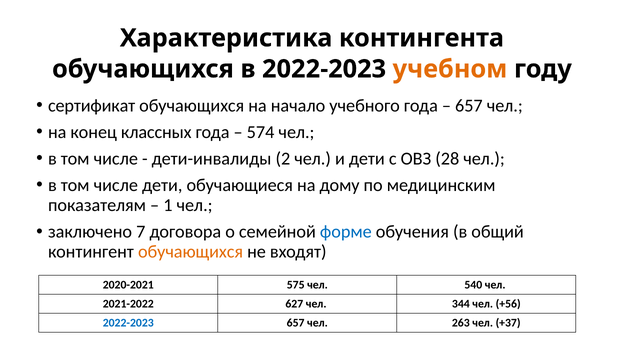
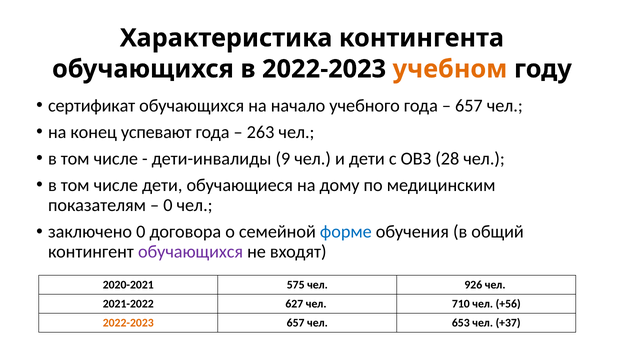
классных: классных -> успевают (156, 132)
574: 574 -> 263 (261, 132)
2: 2 -> 9 (283, 159)
1: 1 -> 0 (168, 205)
заключено 7: 7 -> 0 (141, 232)
обучающихся colour: orange -> purple (191, 252)
540: 540 -> 926 (473, 285)
344: 344 -> 710 (461, 304)
2022-2023 colour: blue -> orange (128, 323)
263: 263 -> 653 (461, 323)
